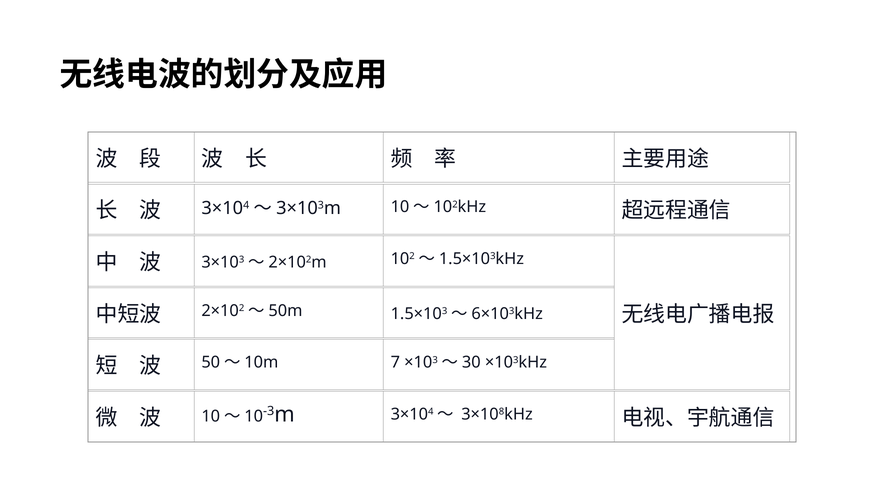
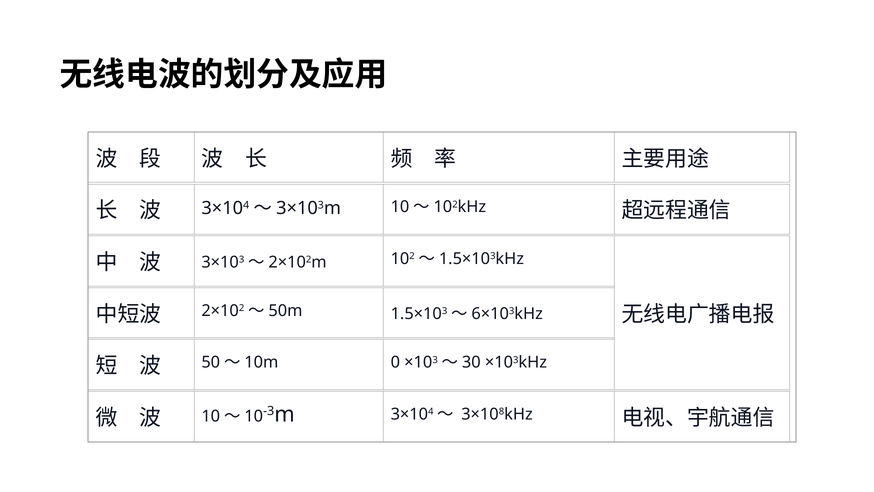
7: 7 -> 0 (395, 362)
